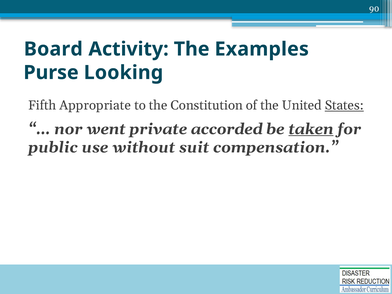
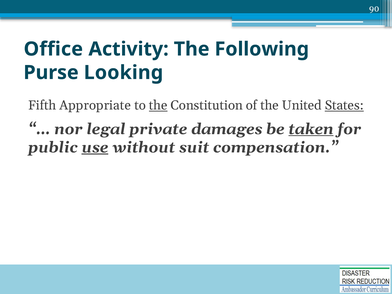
Board: Board -> Office (53, 49)
Examples: Examples -> Following (262, 49)
the underline: none -> present (158, 105)
went: went -> legal (106, 129)
accorded: accorded -> damages (227, 129)
use underline: none -> present (95, 147)
